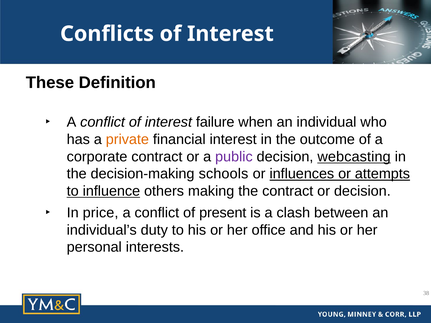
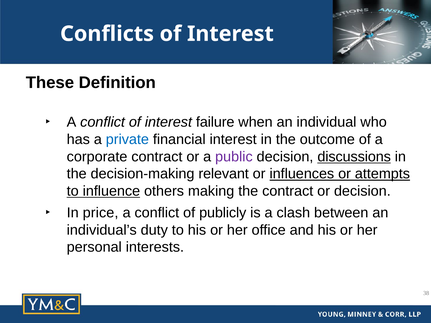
private colour: orange -> blue (127, 140)
webcasting: webcasting -> discussions (354, 157)
schools: schools -> relevant (224, 174)
present: present -> publicly (223, 213)
